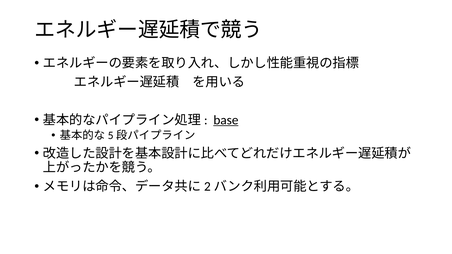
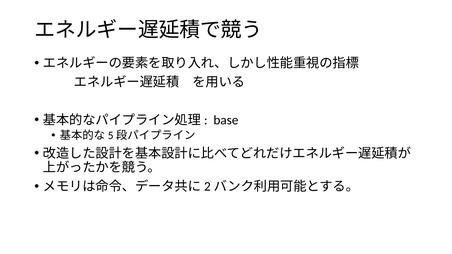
base underline: present -> none (226, 120)
